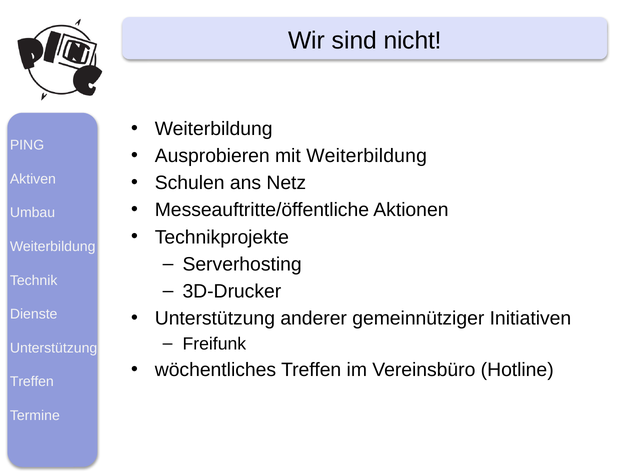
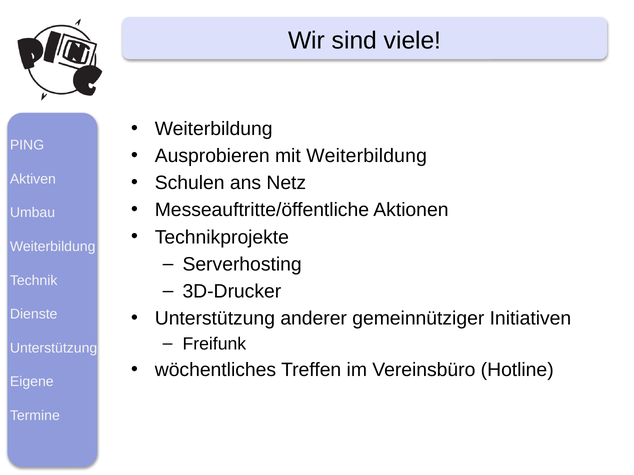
nicht: nicht -> viele (413, 41)
Treffen: Treffen -> Eigene (32, 382)
